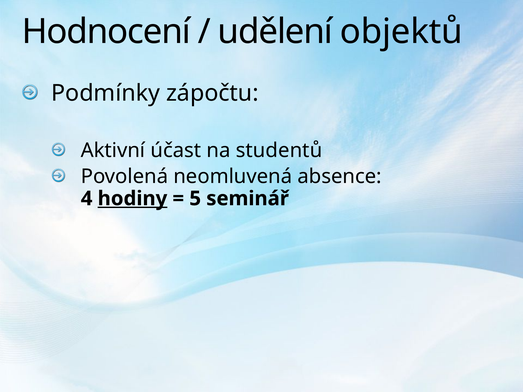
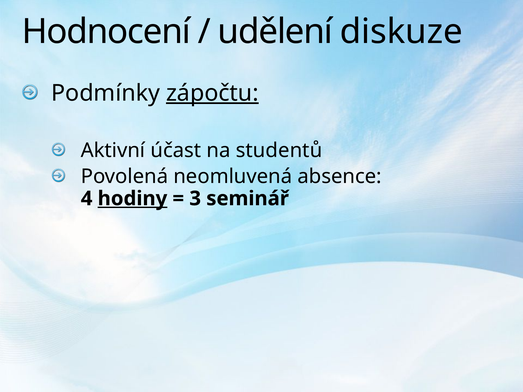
objektů: objektů -> diskuze (401, 32)
zápočtu underline: none -> present (212, 93)
5: 5 -> 3 (195, 199)
